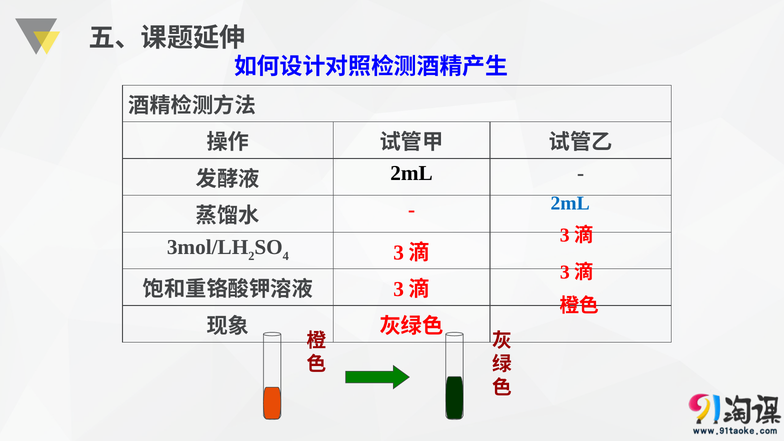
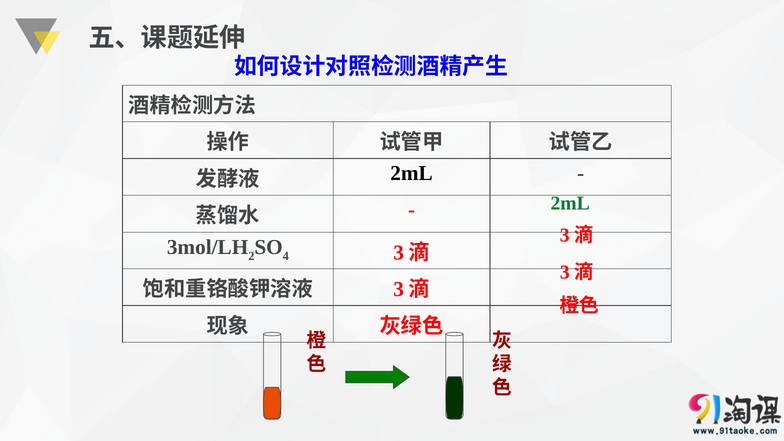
2mL colour: blue -> green (570, 203)
